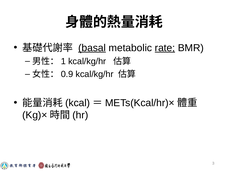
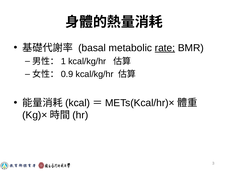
basal underline: present -> none (92, 48)
